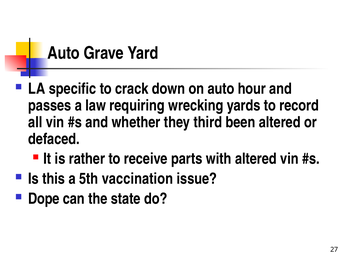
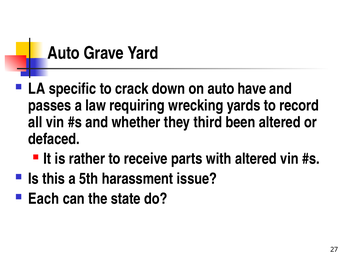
hour: hour -> have (252, 89)
vaccination: vaccination -> harassment (137, 179)
Dope: Dope -> Each (44, 198)
